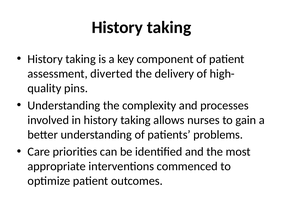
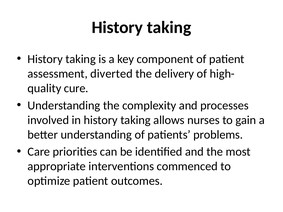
pins: pins -> cure (76, 88)
